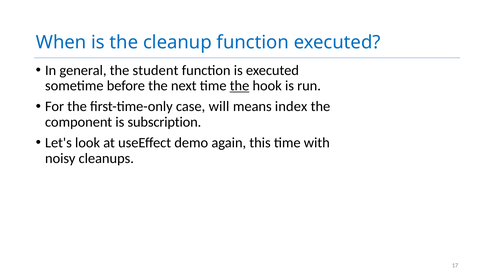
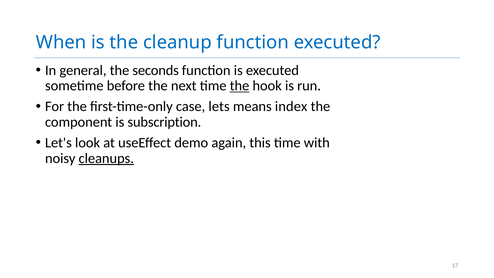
student: student -> seconds (156, 70)
will: will -> lets (219, 106)
cleanups underline: none -> present (106, 158)
